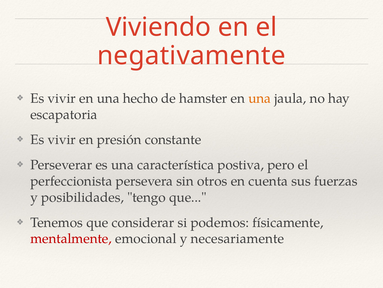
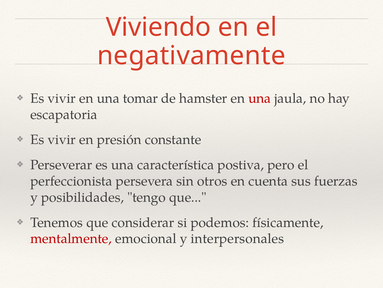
hecho: hecho -> tomar (140, 98)
una colour: orange -> red (260, 98)
necesariamente: necesariamente -> interpersonales (237, 238)
